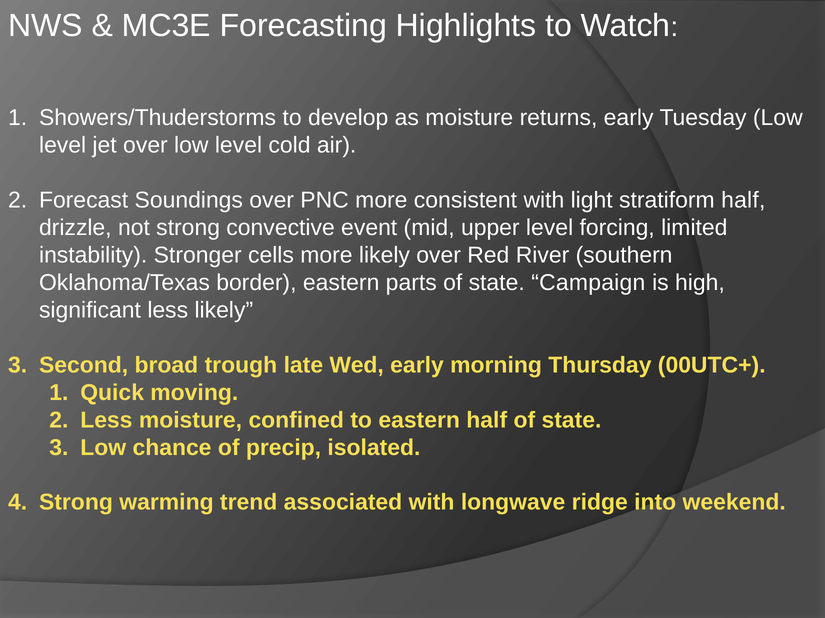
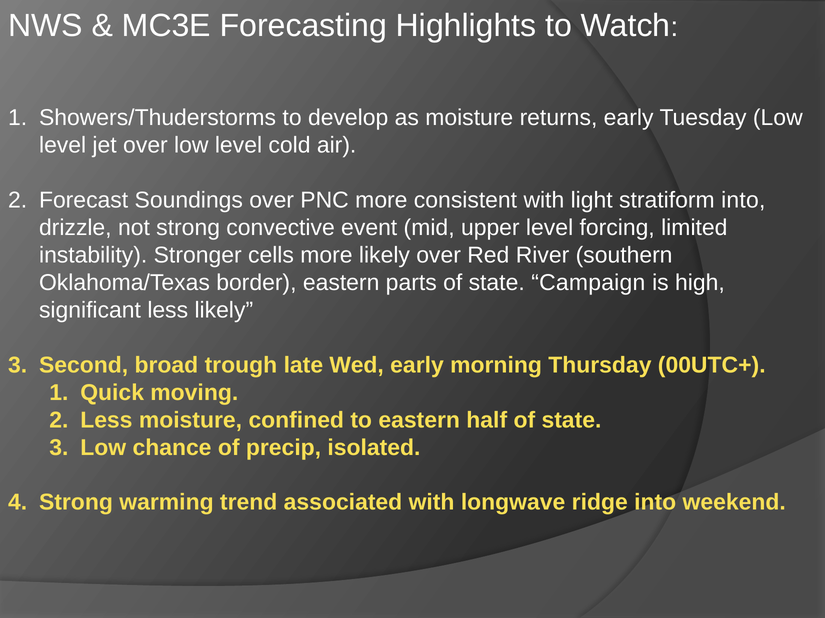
stratiform half: half -> into (743, 200)
